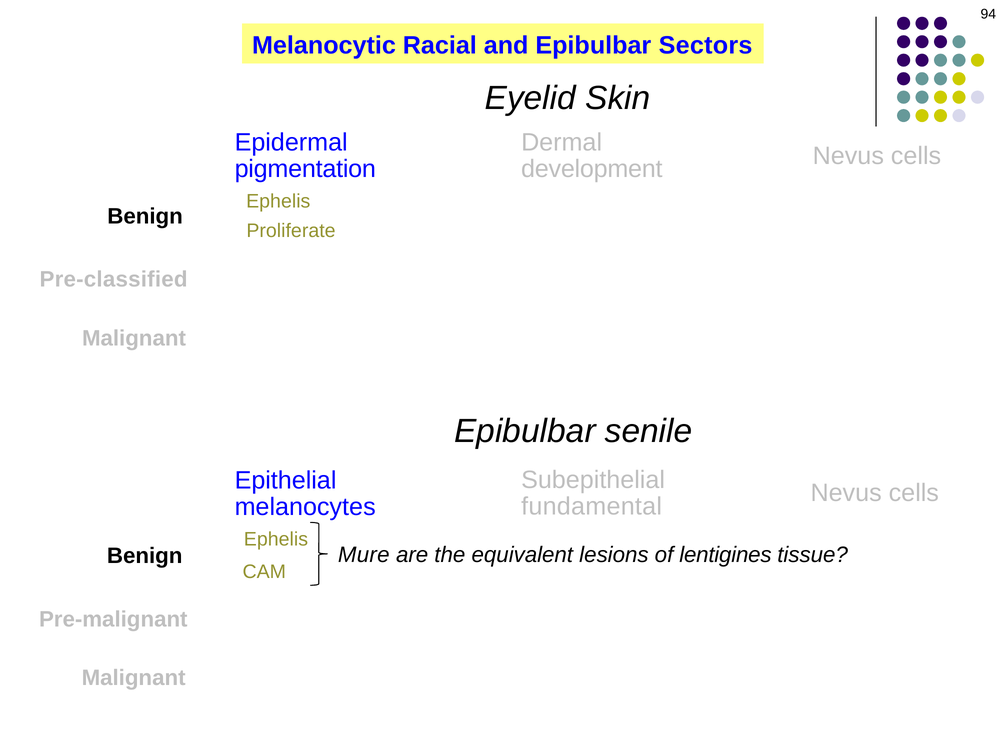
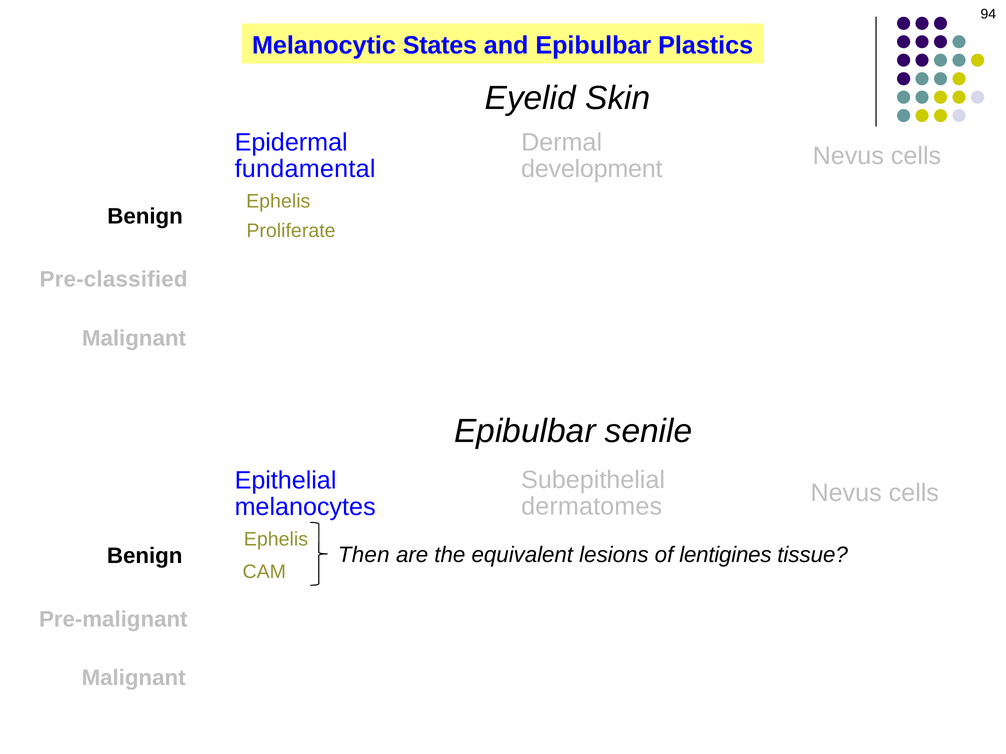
Racial: Racial -> States (440, 45)
Sectors: Sectors -> Plastics (706, 45)
pigmentation: pigmentation -> fundamental (305, 169)
fundamental: fundamental -> dermatomes (592, 507)
Mure: Mure -> Then (364, 555)
